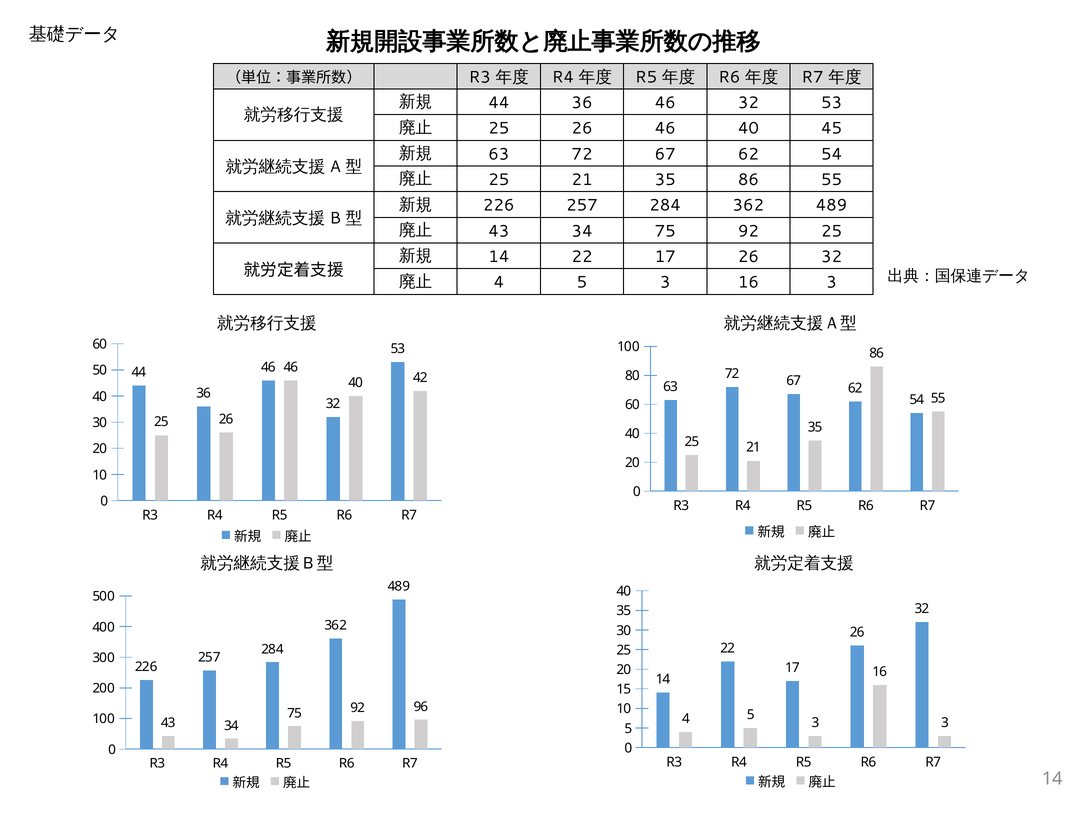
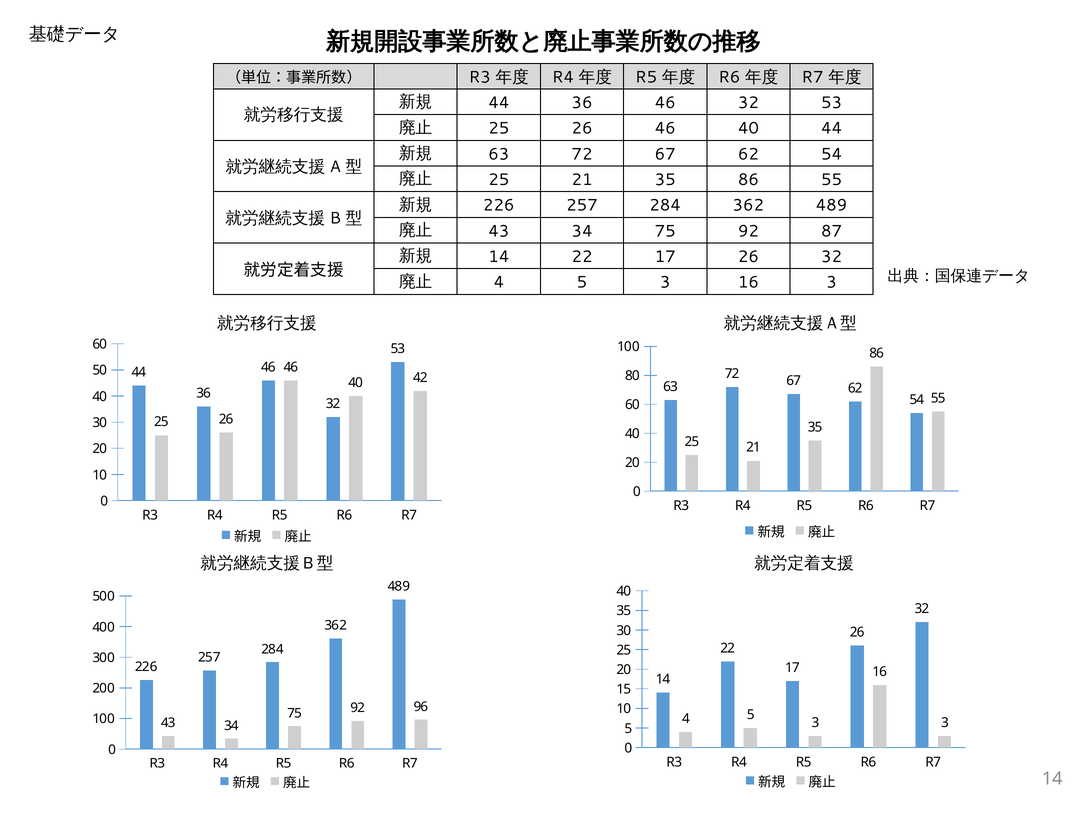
40 45: 45 -> 44 (832, 128)
92 25: 25 -> 87 (832, 231)
